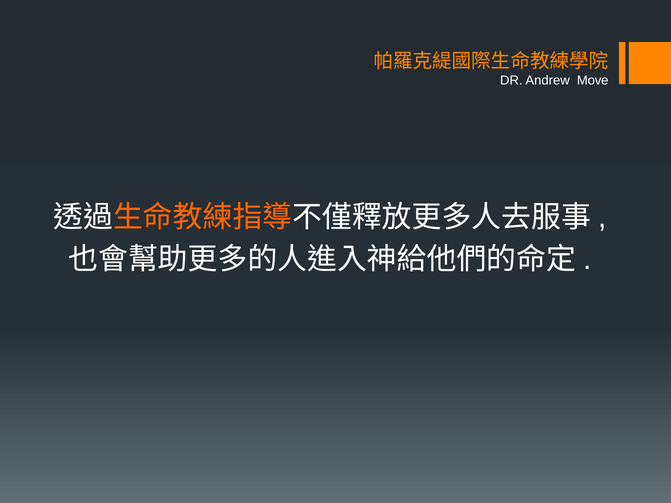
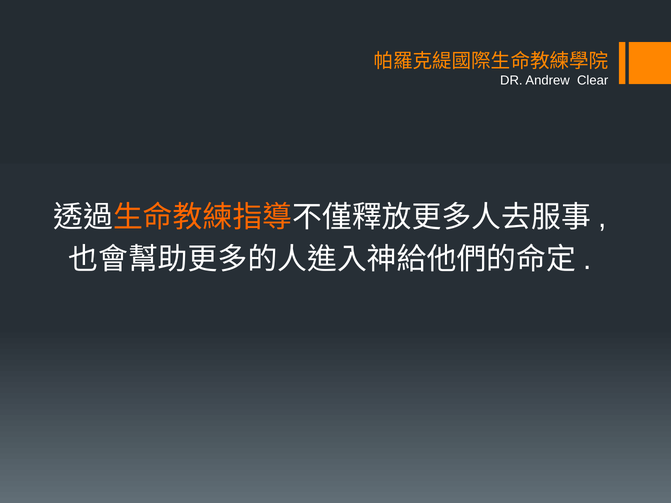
Move: Move -> Clear (593, 80)
